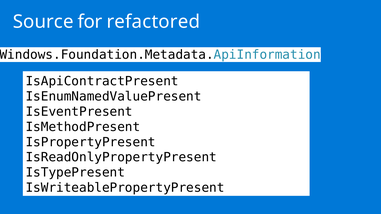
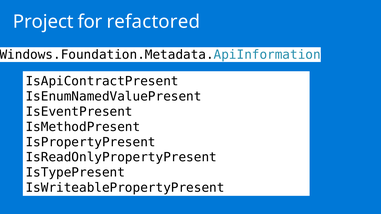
Source: Source -> Project (43, 22)
